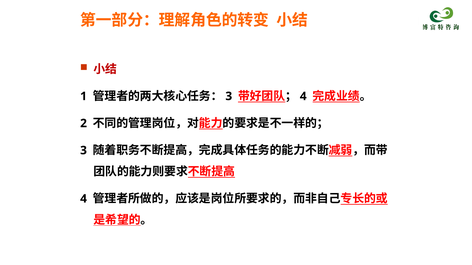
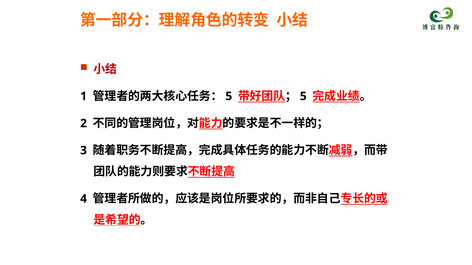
3: 3 -> 5 (229, 96)
4: 4 -> 5 (303, 96)
